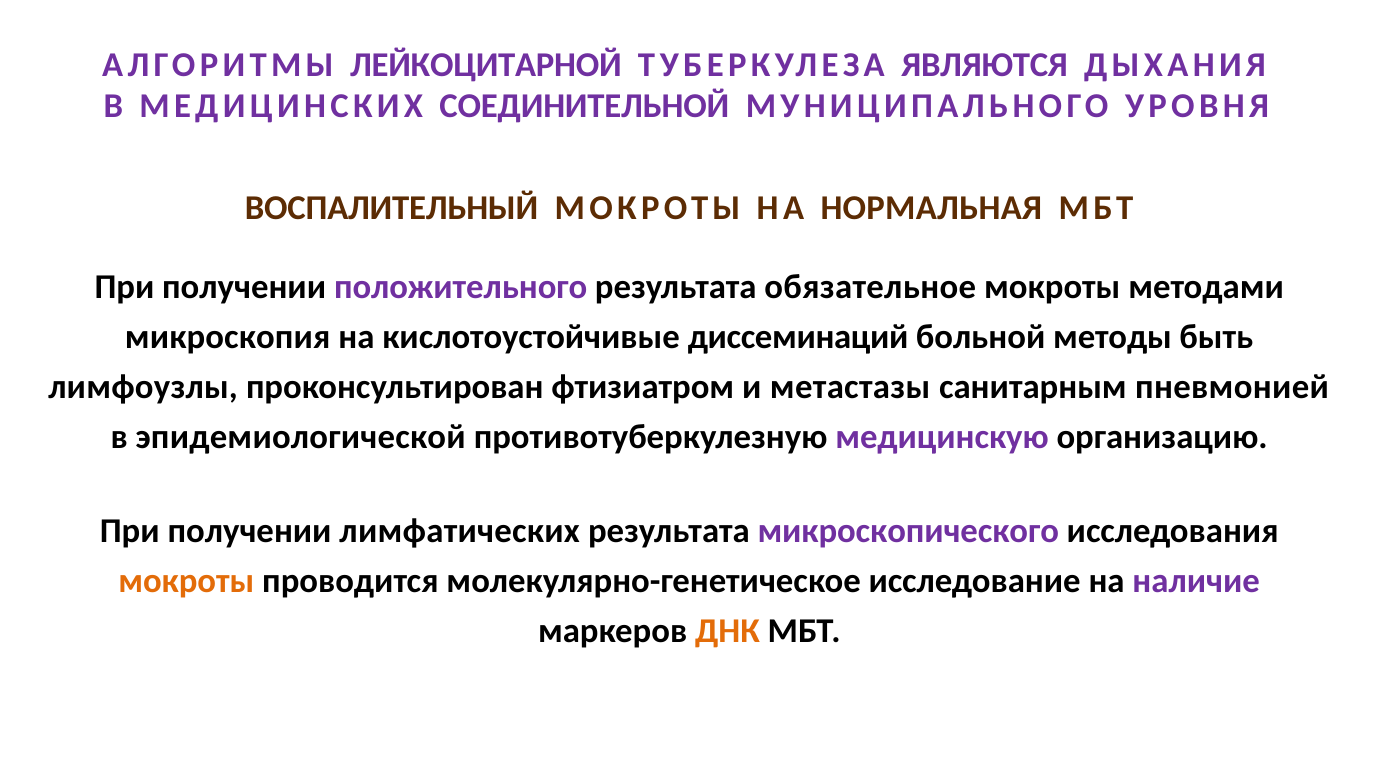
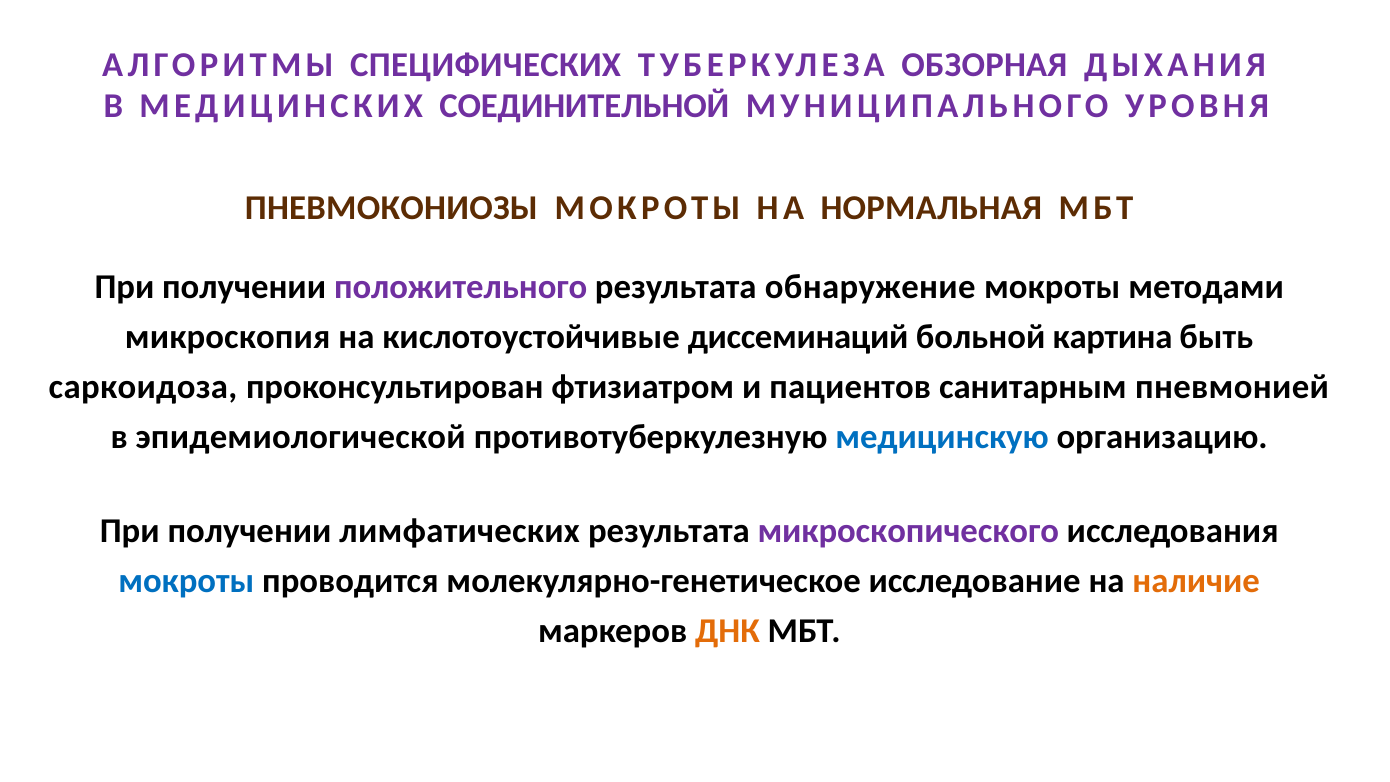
ЛЕЙКОЦИТАРНОЙ: ЛЕЙКОЦИТАРНОЙ -> СПЕЦИФИЧЕСКИХ (486, 65)
ЯВЛЯЮТСЯ: ЯВЛЯЮТСЯ -> ОБЗОРНАЯ (984, 65)
ВОСПАЛИТЕЛЬНЫЙ: ВОСПАЛИТЕЛЬНЫЙ -> ПНЕВМОКОНИОЗЫ (391, 208)
обязательное: обязательное -> обнаружение (870, 287)
методы: методы -> картина (1113, 337)
лимфоузлы: лимфоузлы -> саркоидоза (143, 387)
метастазы: метастазы -> пациентов (850, 387)
медицинскую colour: purple -> blue (942, 437)
мокроты colour: orange -> blue (186, 581)
наличие colour: purple -> orange (1196, 581)
